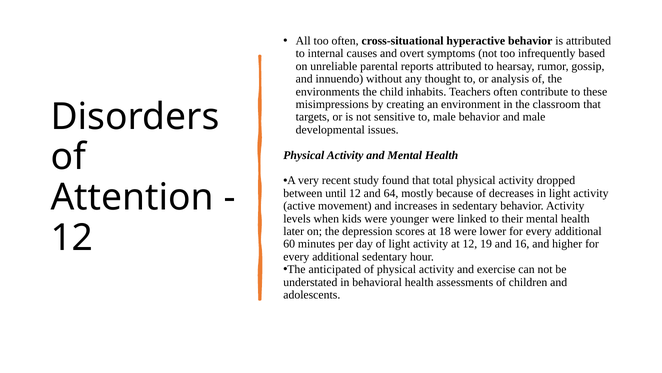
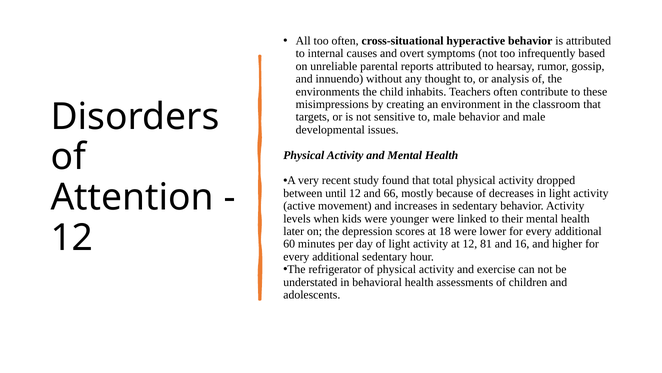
64: 64 -> 66 (391, 193)
19: 19 -> 81 (486, 244)
anticipated: anticipated -> refrigerator (335, 269)
